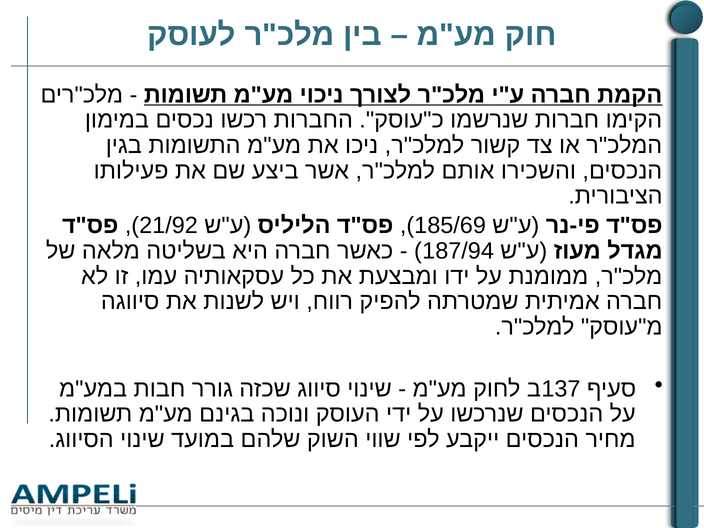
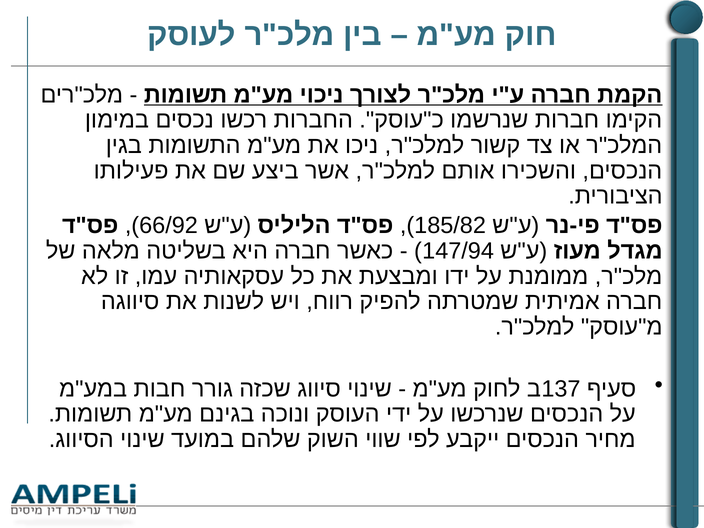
21/92: 21/92 -> 66/92 (169, 226)
185/69: 185/69 -> 185/82 (450, 226)
187/94: 187/94 -> 147/94 (458, 251)
